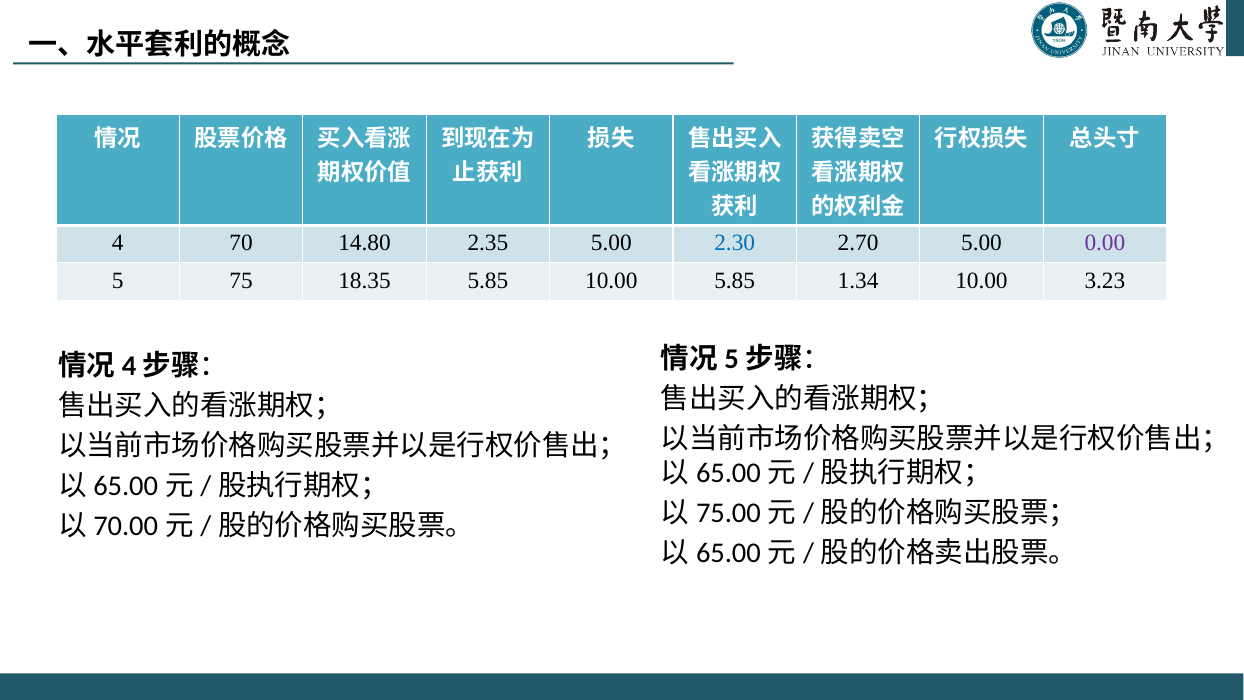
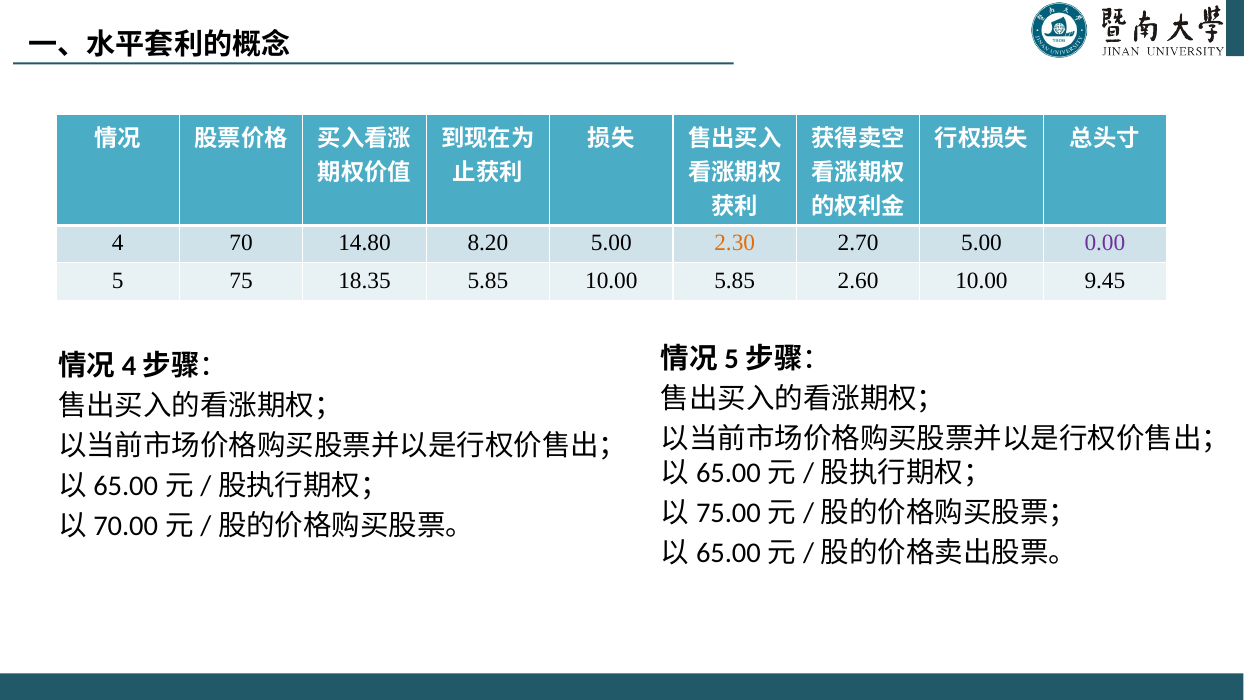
2.35: 2.35 -> 8.20 (488, 243)
2.30 colour: blue -> orange (735, 243)
1.34: 1.34 -> 2.60 (858, 281)
3.23: 3.23 -> 9.45 (1105, 281)
